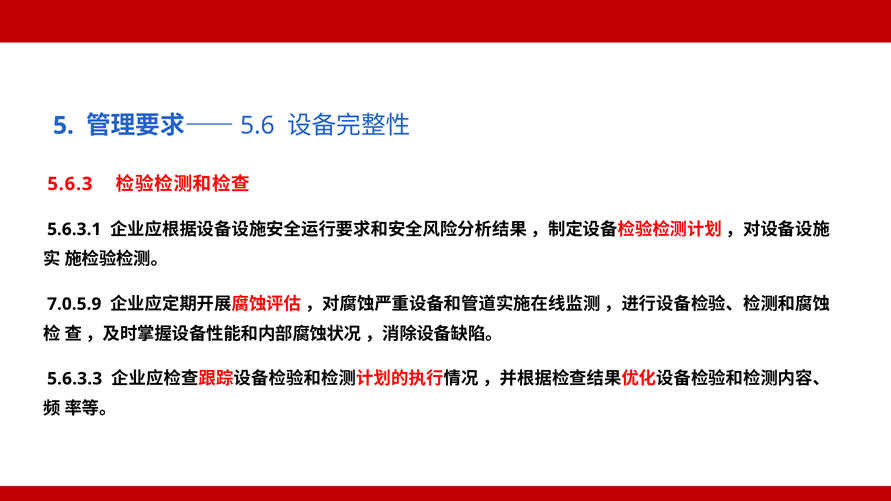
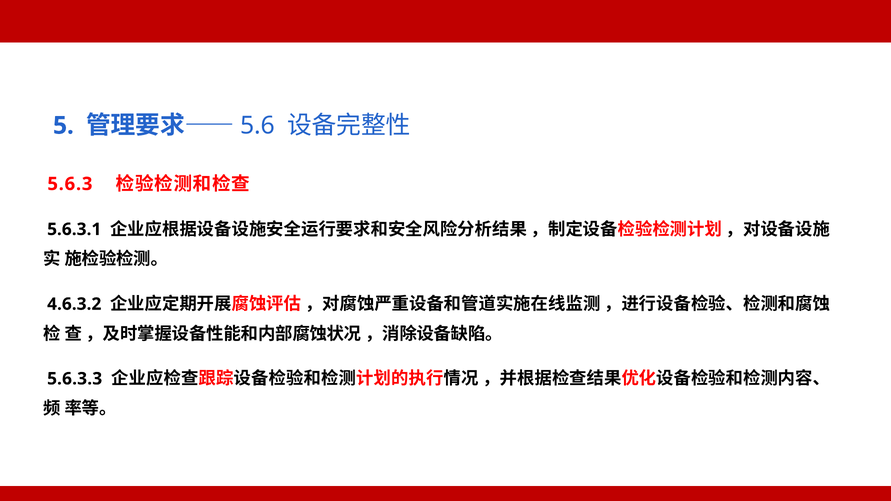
7.0.5.9: 7.0.5.9 -> 4.6.3.2 (74, 304)
